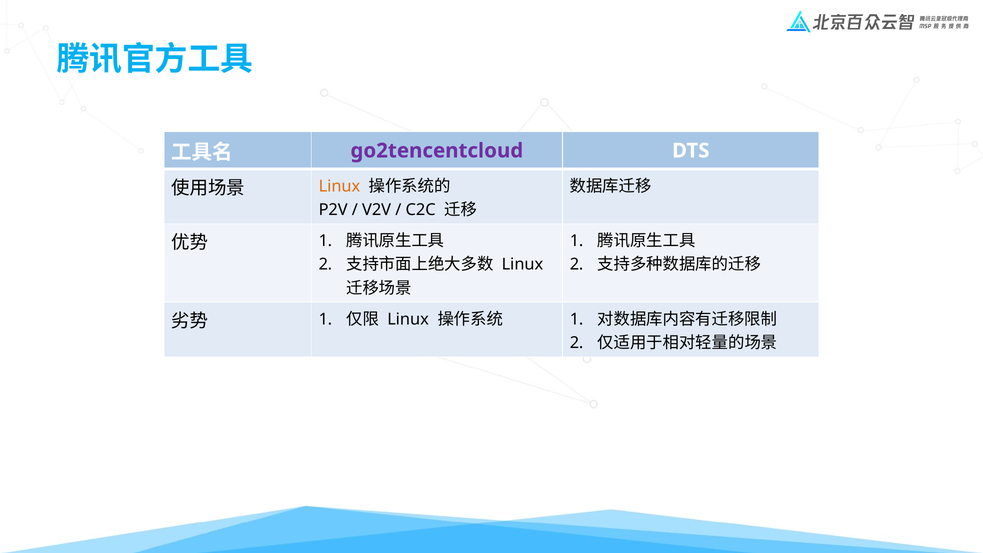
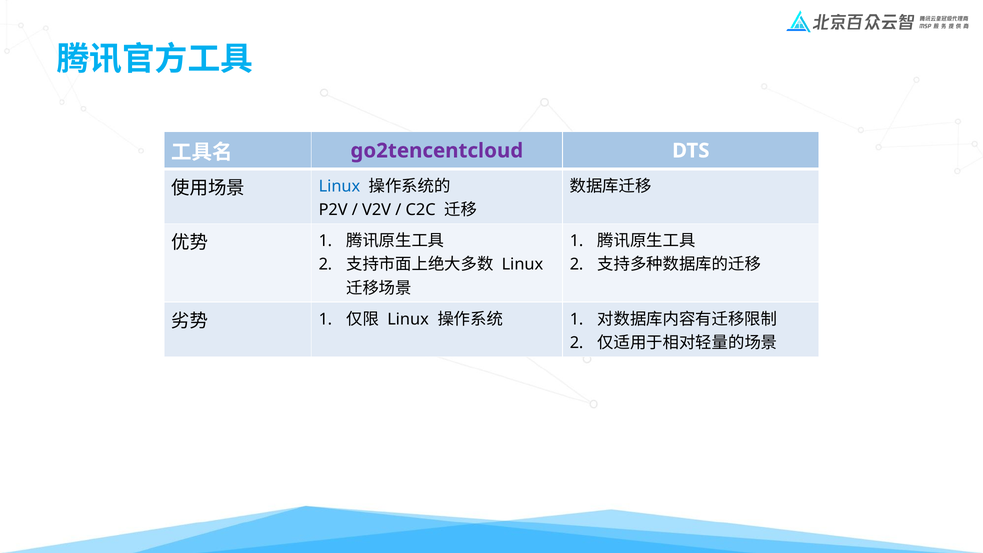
Linux colour: orange -> blue (339, 186)
